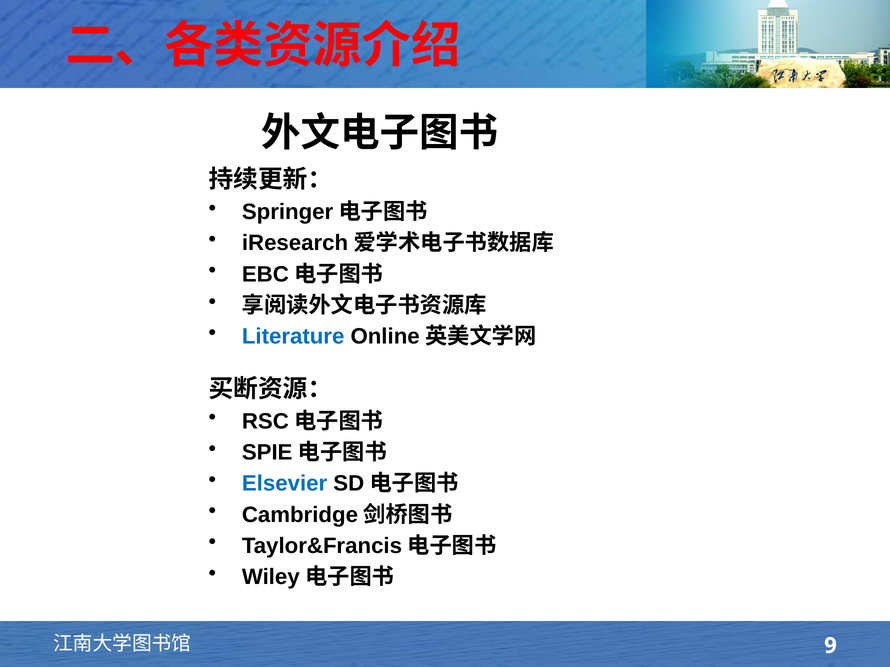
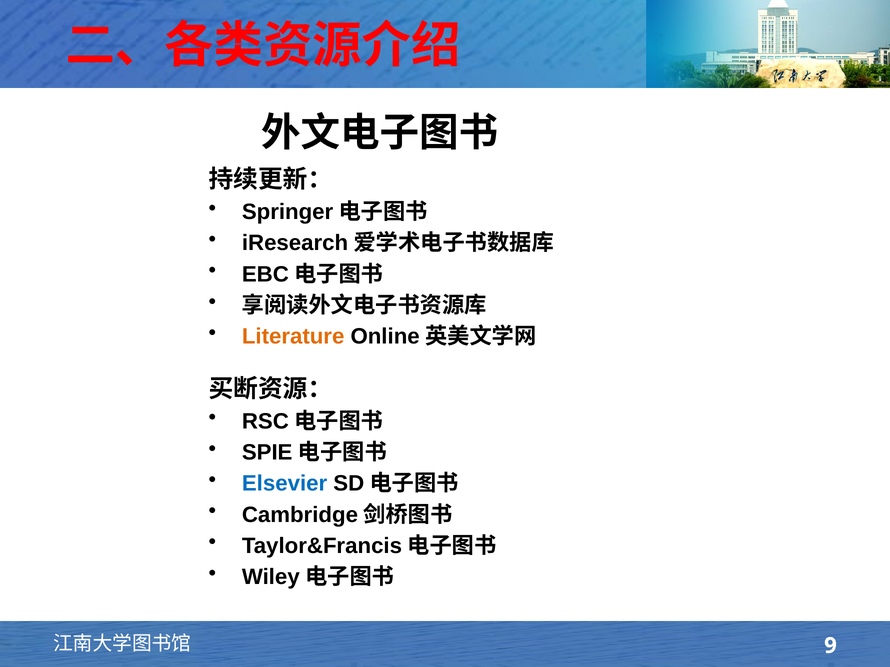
Literature colour: blue -> orange (293, 337)
